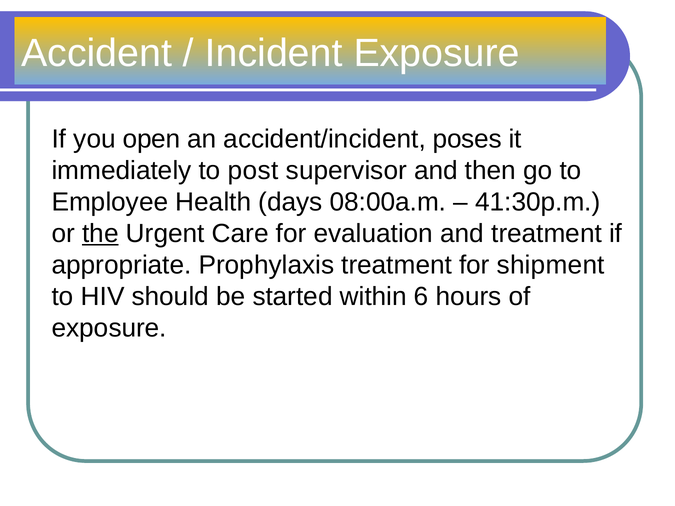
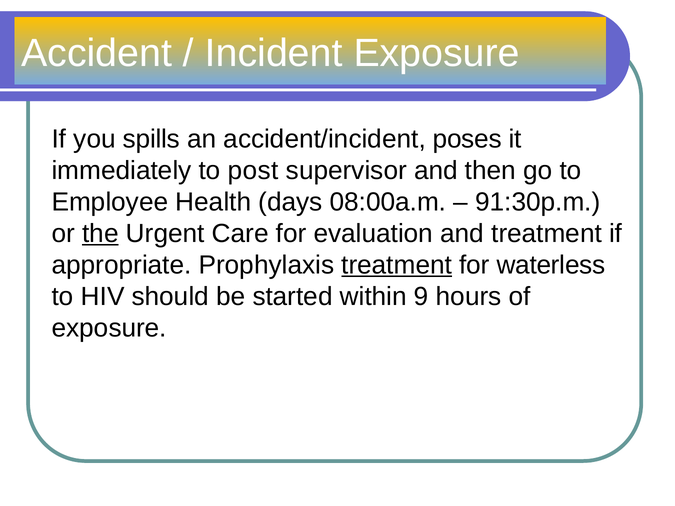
open: open -> spills (152, 139)
41:30p.m: 41:30p.m -> 91:30p.m (538, 202)
treatment underline: none -> present (397, 265)
shipment: shipment -> waterless (551, 265)
6: 6 -> 9 (421, 297)
